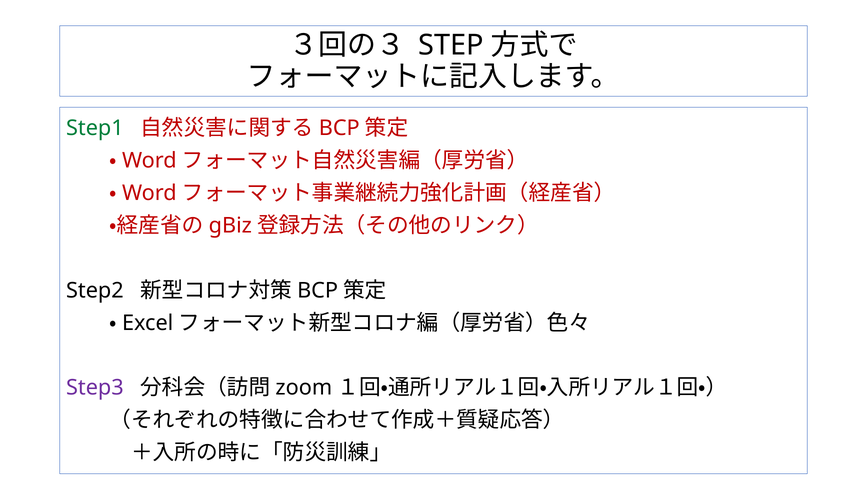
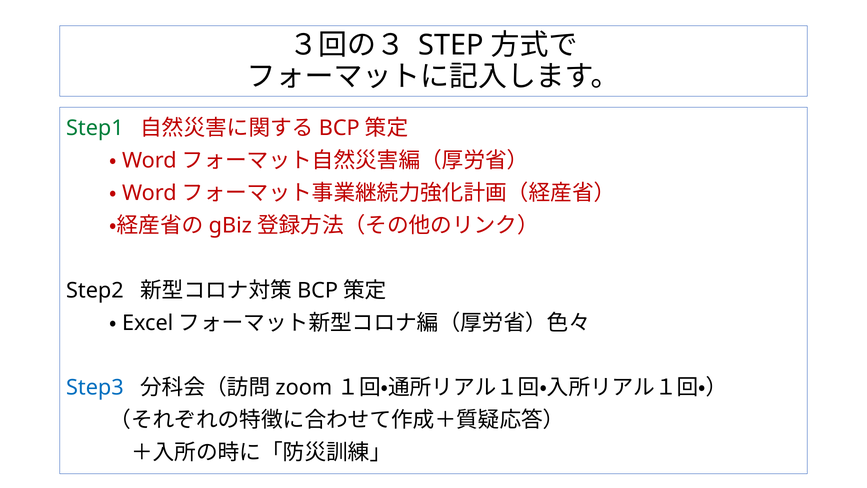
Step3 colour: purple -> blue (95, 388)
